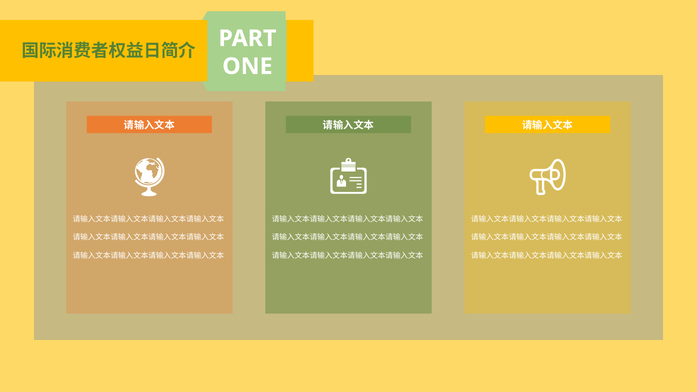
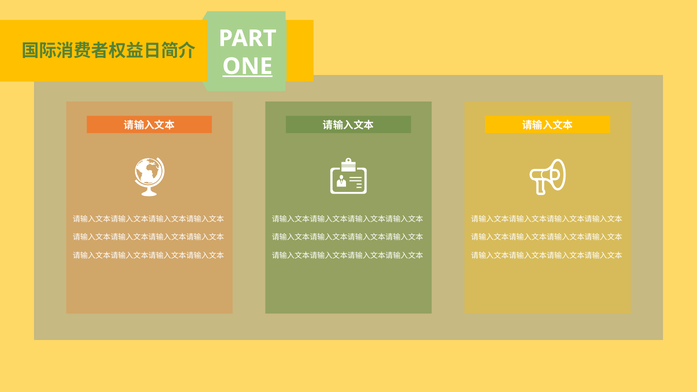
ONE underline: none -> present (247, 66)
